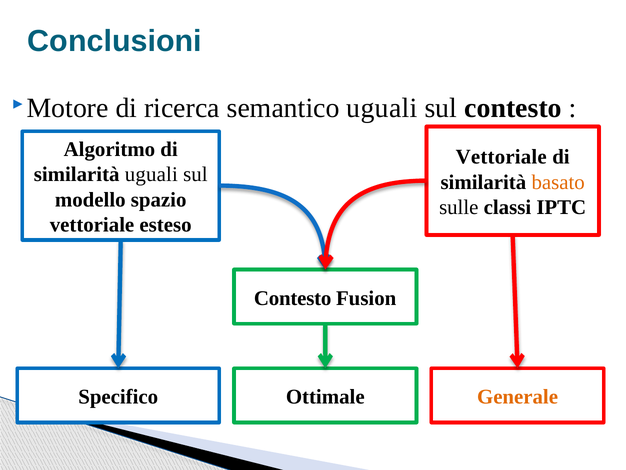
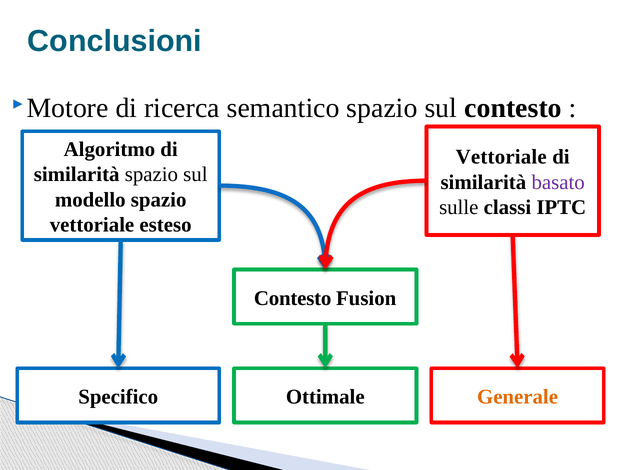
semantico uguali: uguali -> spazio (382, 108)
similarità uguali: uguali -> spazio (151, 174)
basato colour: orange -> purple (558, 182)
